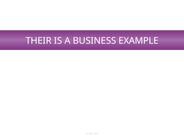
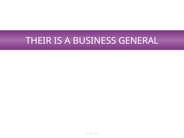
EXAMPLE: EXAMPLE -> GENERAL (139, 41)
